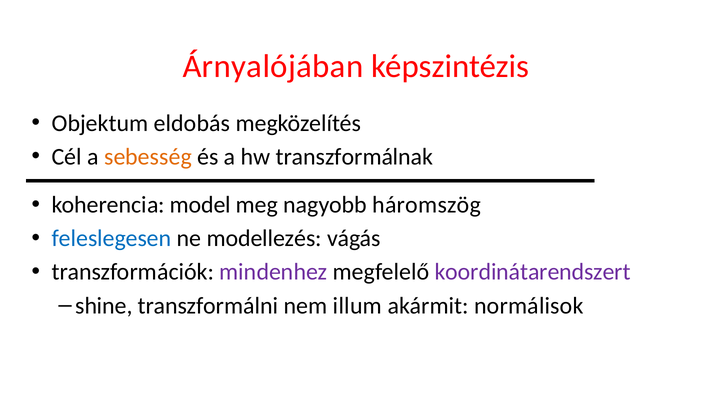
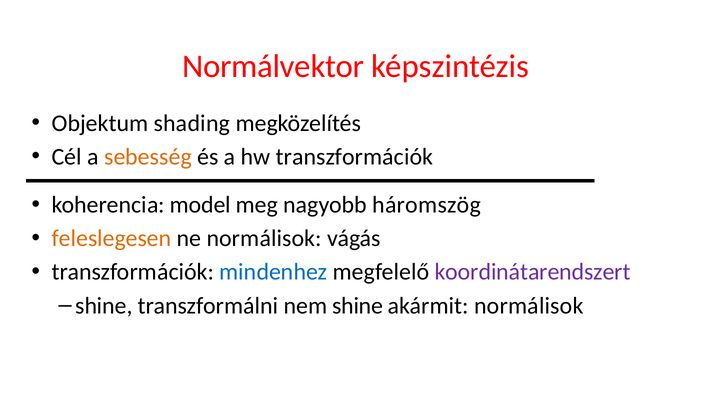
Árnyalójában: Árnyalójában -> Normálvektor (273, 66)
eldobás: eldobás -> shading (192, 123)
hw transzformálnak: transzformálnak -> transzformációk (354, 157)
feleslegesen colour: blue -> orange (111, 238)
ne modellezés: modellezés -> normálisok (264, 238)
mindenhez colour: purple -> blue (273, 272)
nem illum: illum -> shine (358, 306)
